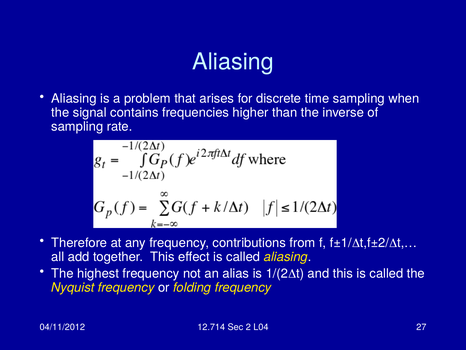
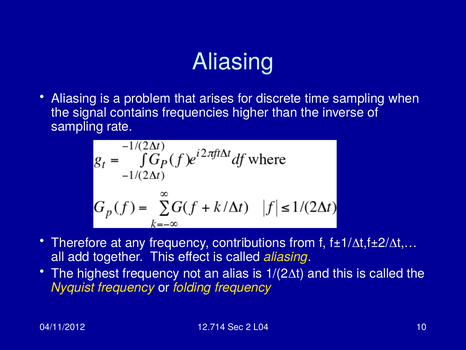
27: 27 -> 10 (421, 327)
